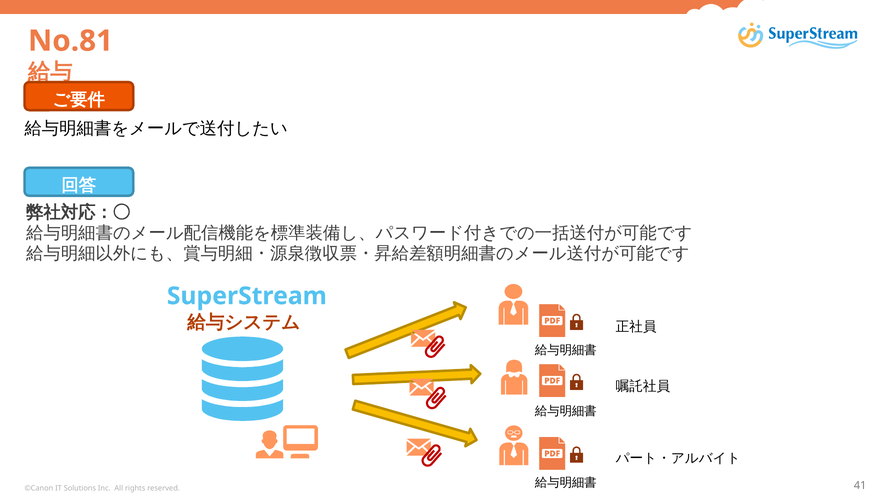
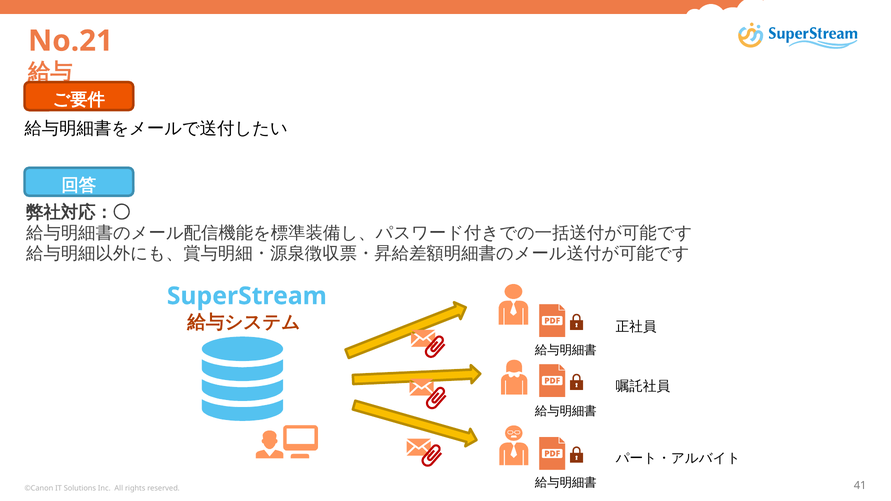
No.81: No.81 -> No.21 (71, 41)
